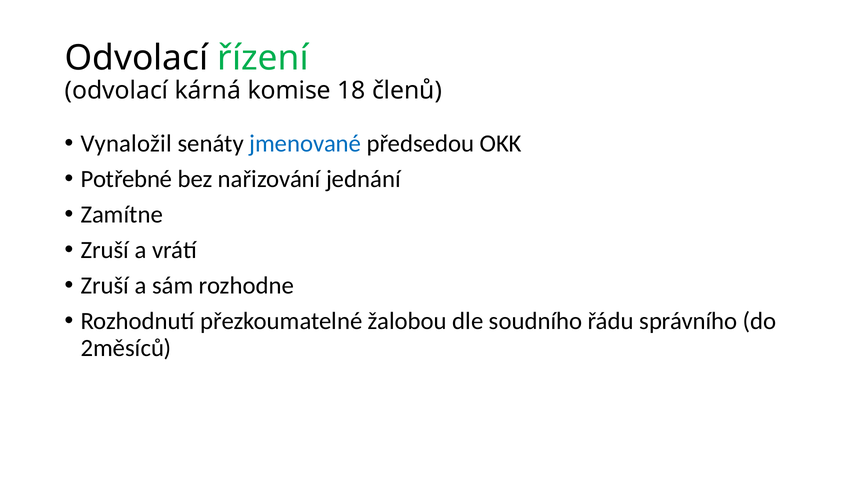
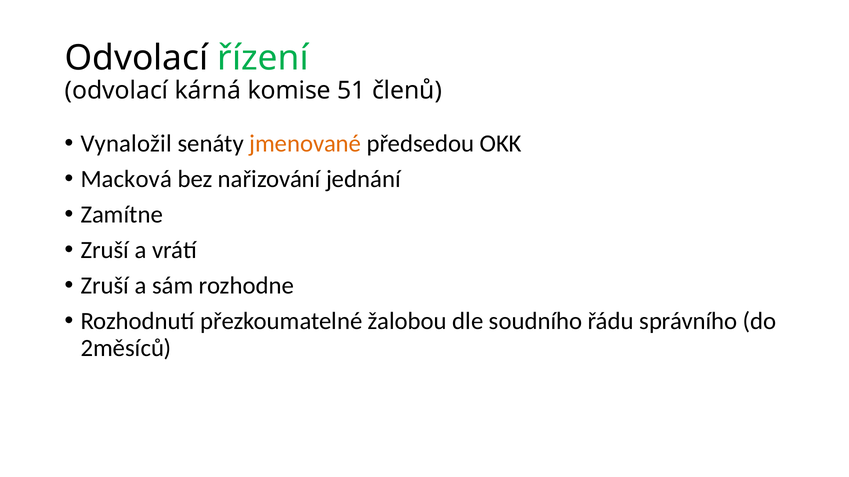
18: 18 -> 51 (351, 91)
jmenované colour: blue -> orange (305, 144)
Potřebné: Potřebné -> Macková (126, 179)
